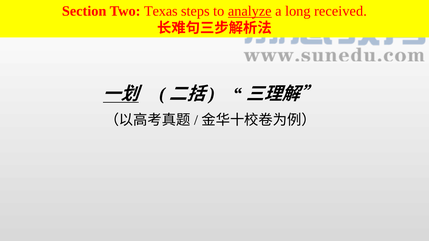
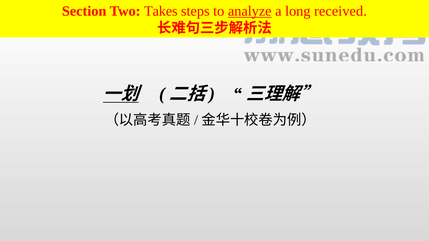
Texas: Texas -> Takes (161, 11)
